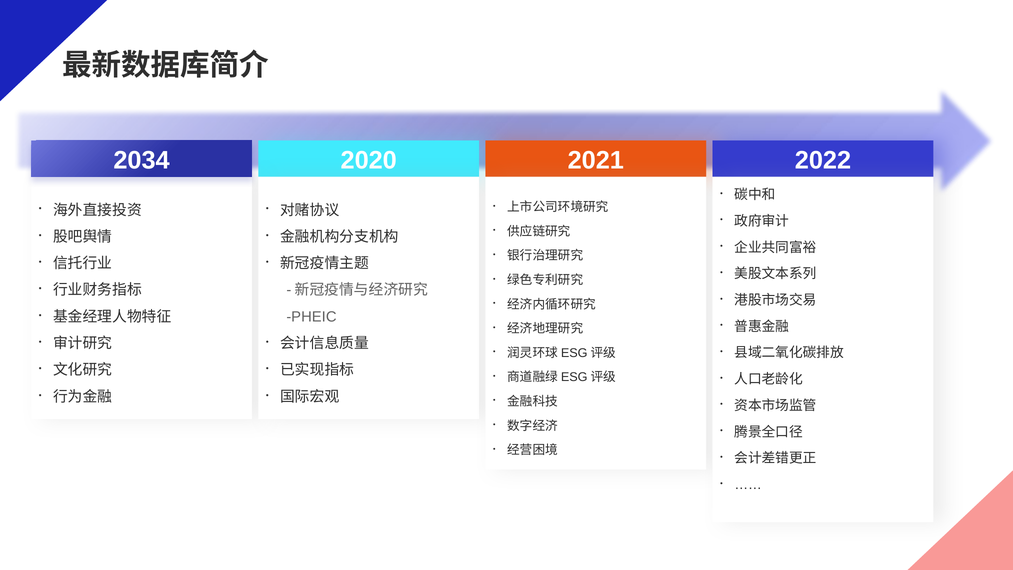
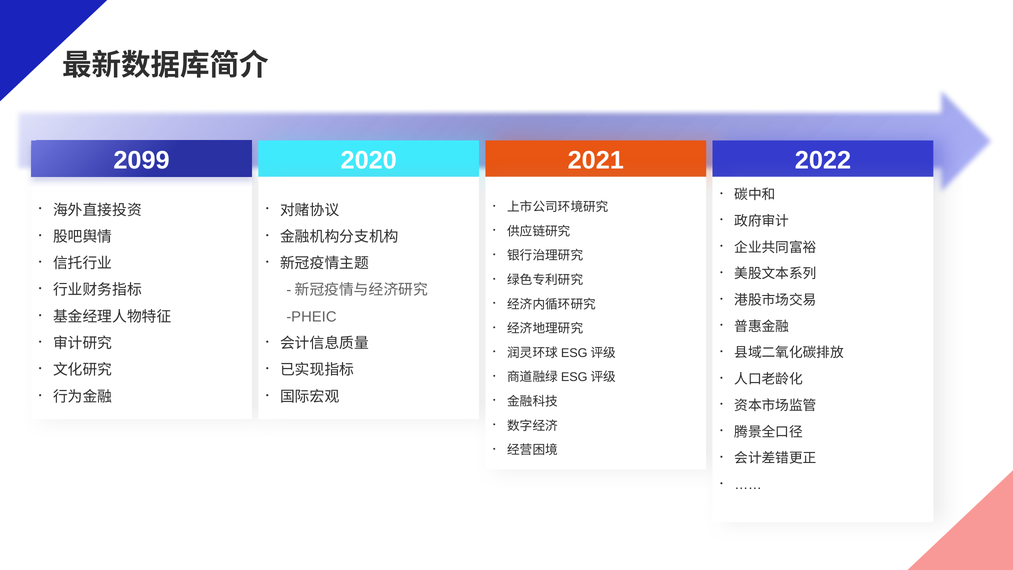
2034: 2034 -> 2099 (142, 160)
